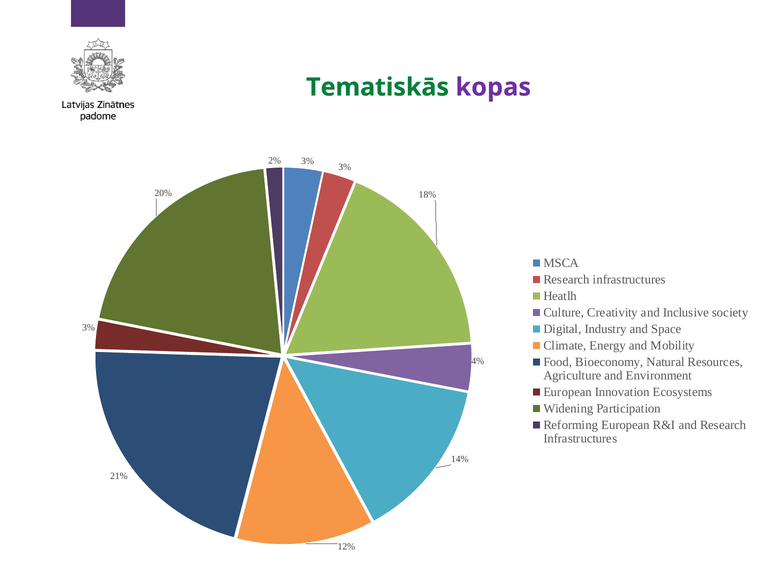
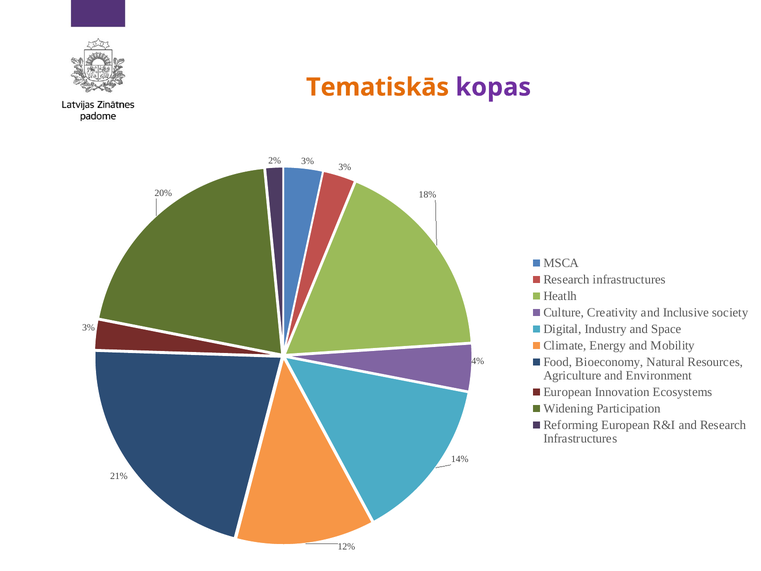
Tematiskās colour: green -> orange (378, 87)
